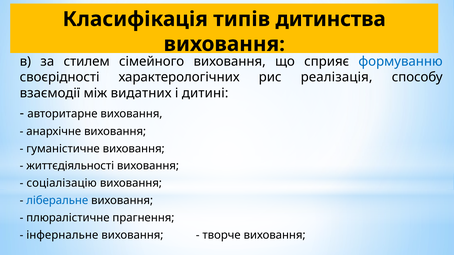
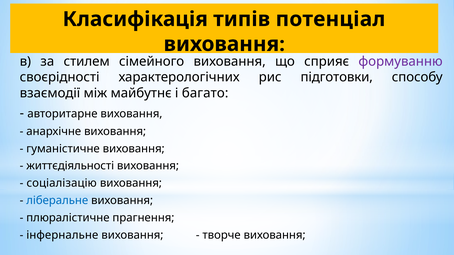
дитинства: дитинства -> потенціал (330, 19)
формуванню colour: blue -> purple (401, 61)
реалізація: реалізація -> підготовки (337, 77)
видатних: видатних -> майбутнє (141, 93)
дитині: дитині -> багато (205, 93)
